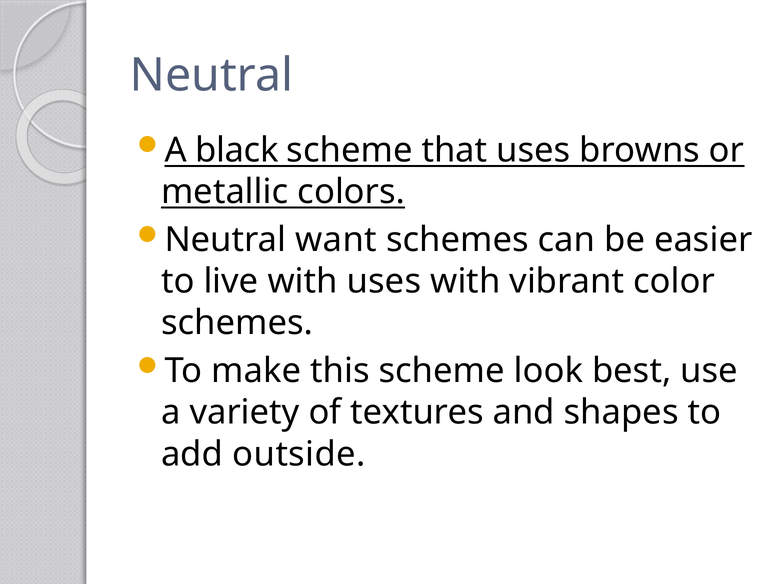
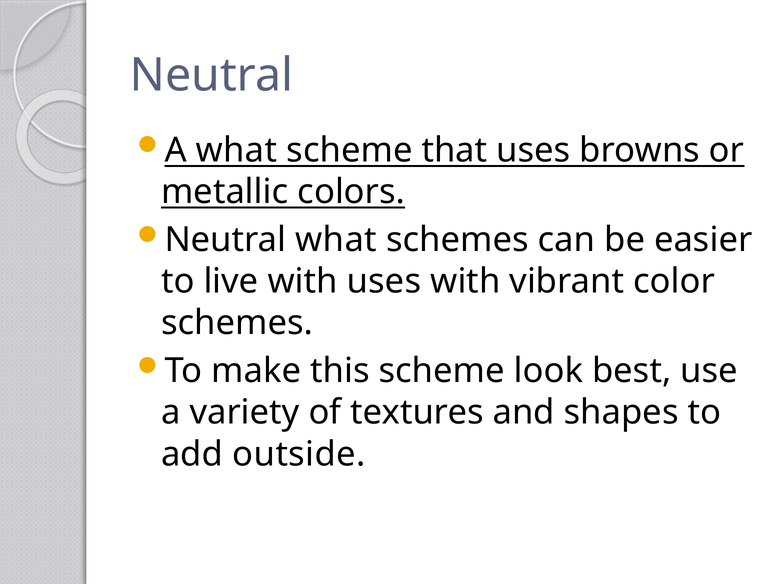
A black: black -> what (236, 150)
Neutral want: want -> what (336, 240)
